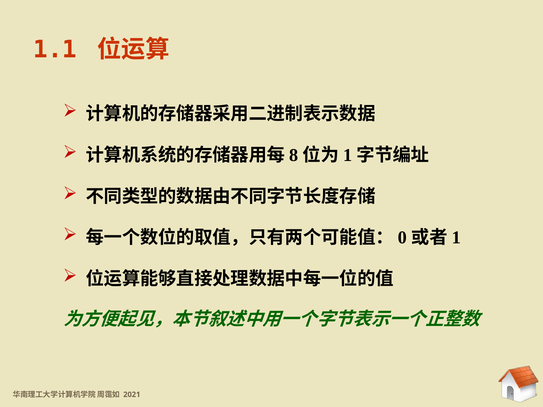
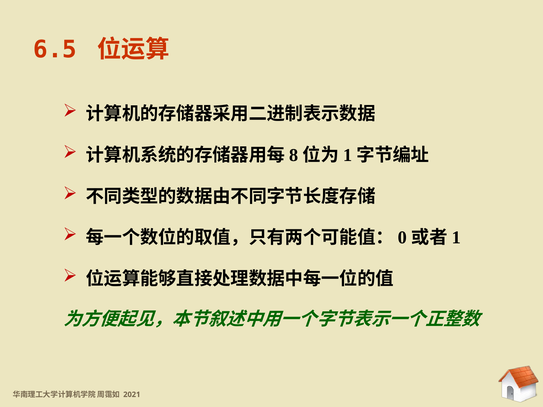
1.1: 1.1 -> 6.5 (55, 49)
